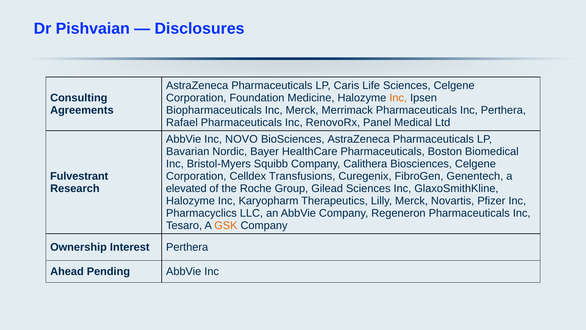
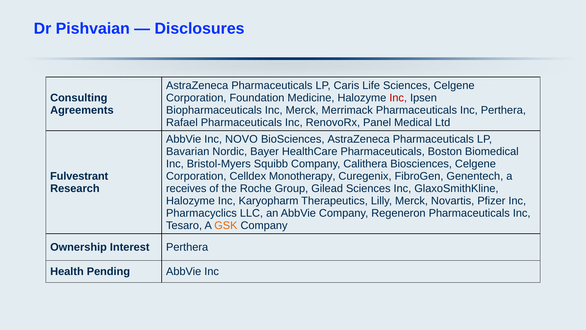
Inc colour: orange -> red (398, 98)
Transfusions: Transfusions -> Monotherapy (302, 176)
elevated: elevated -> receives (186, 188)
Ahead: Ahead -> Health (67, 271)
